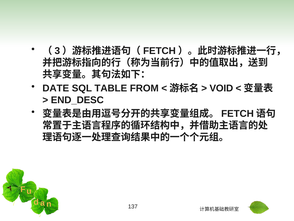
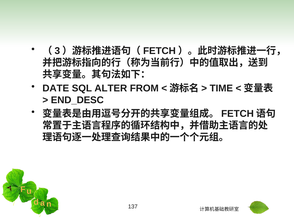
TABLE: TABLE -> ALTER (111, 88)
VOID: VOID -> TIME (221, 88)
